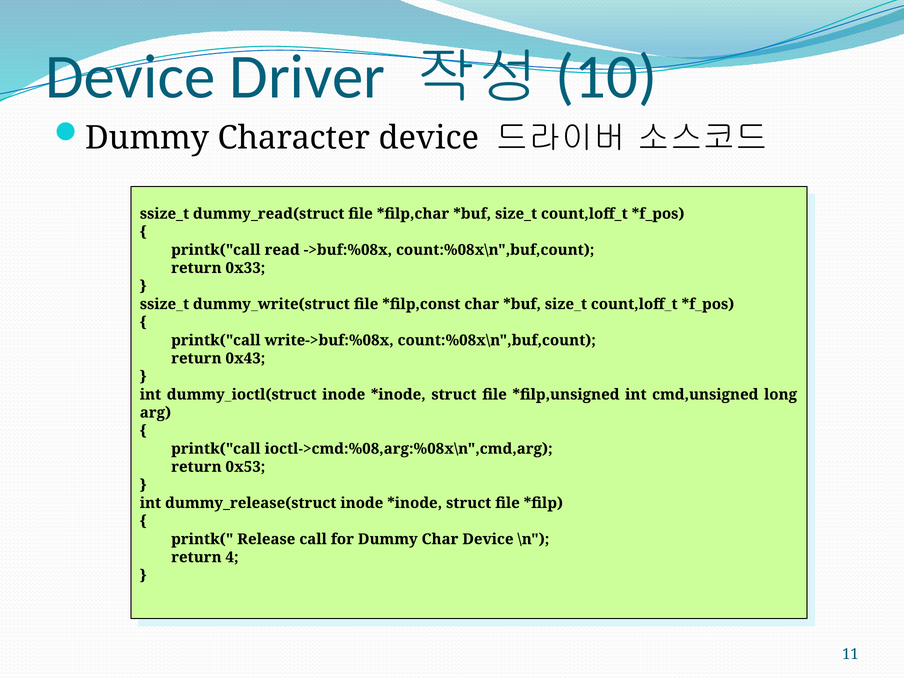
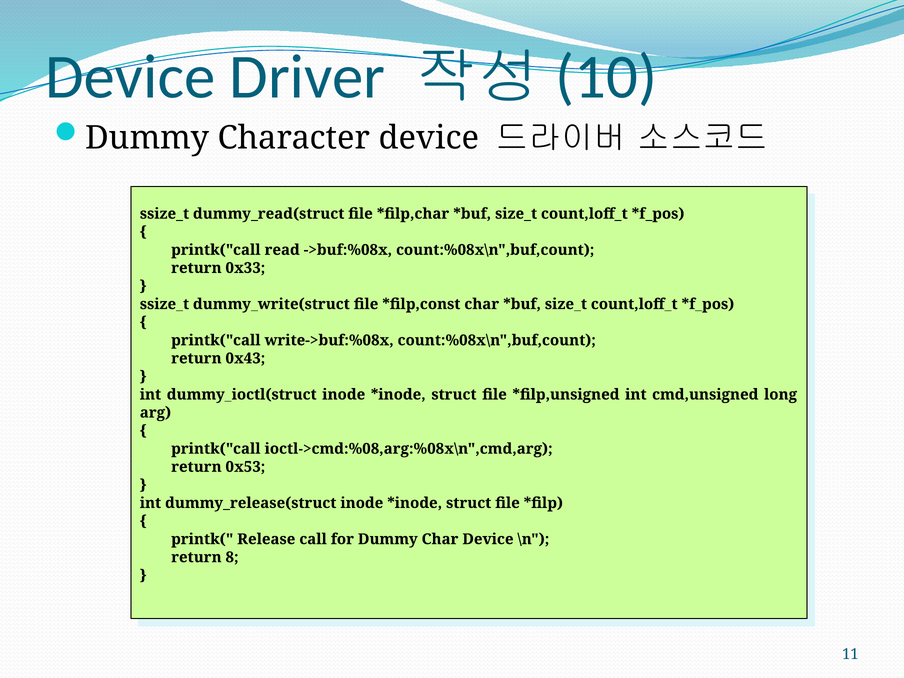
4: 4 -> 8 (232, 557)
